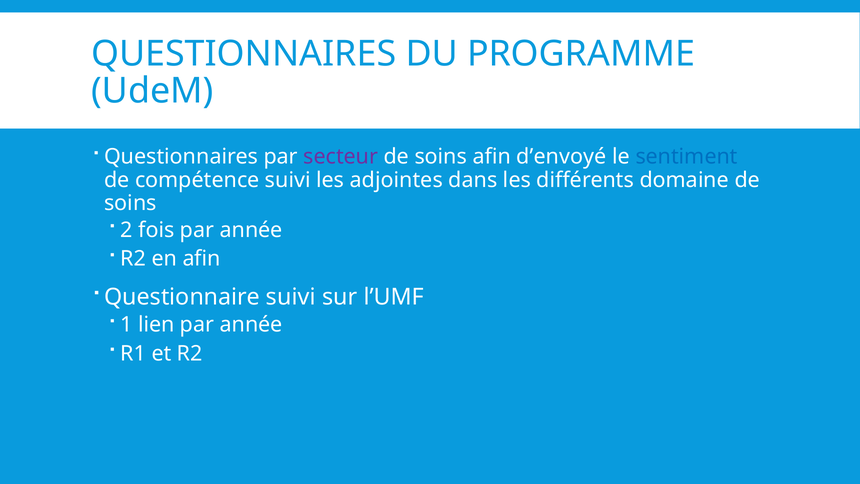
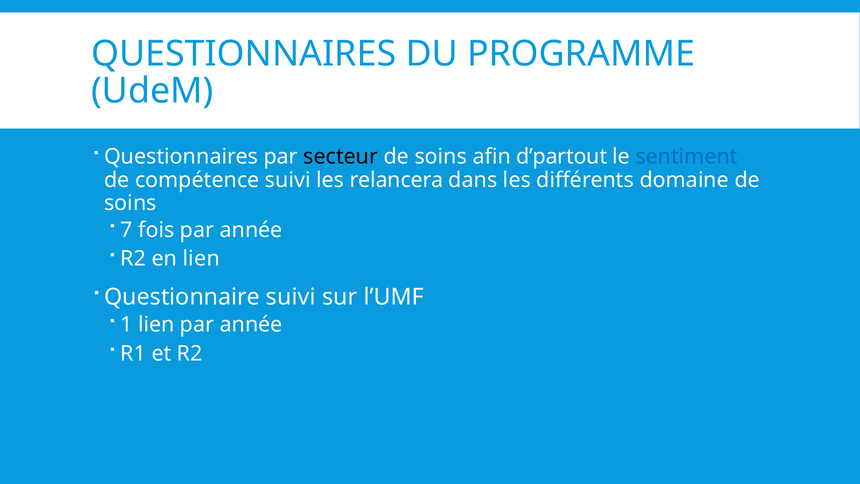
secteur colour: purple -> black (341, 157)
d’envoyé: d’envoyé -> d’partout (562, 157)
adjointes: adjointes -> relancera (396, 180)
2: 2 -> 7 (126, 230)
en afin: afin -> lien (201, 258)
